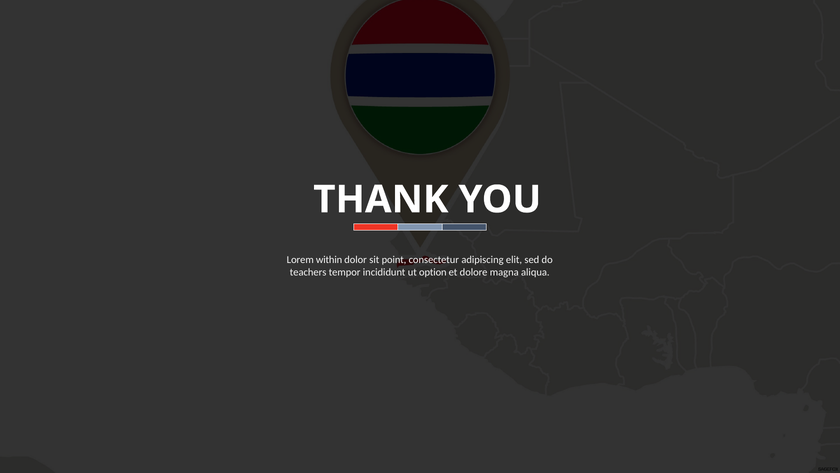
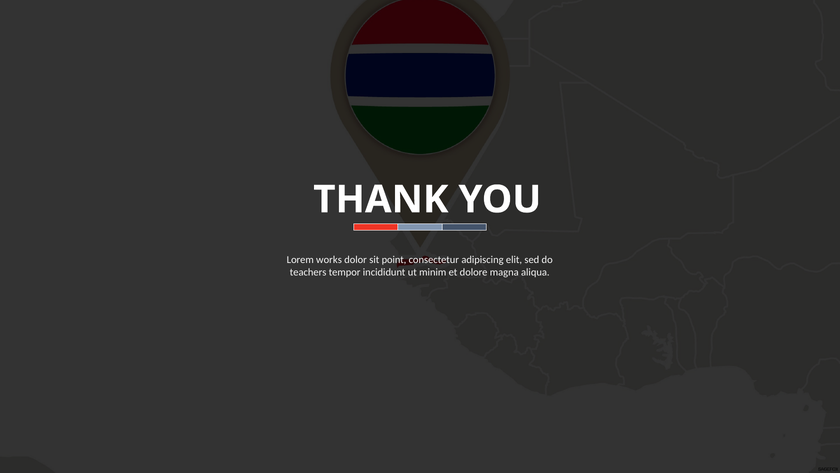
within: within -> works (329, 259)
option: option -> minim (433, 272)
